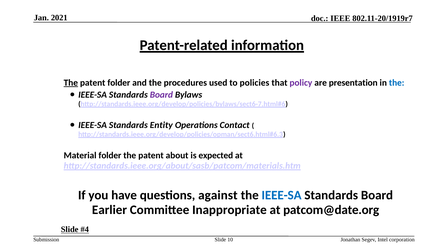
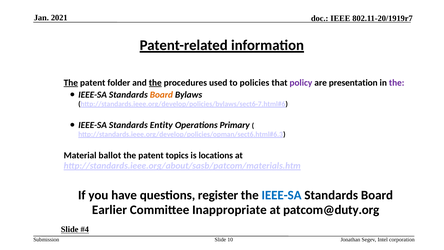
the underline: none -> present (155, 83)
the colour: blue -> purple (397, 83)
Board colour: purple -> orange (161, 95)
Contact: Contact -> Primary (235, 125)
Material folder: folder -> ballot (110, 155)
about: about -> topics (177, 155)
expected: expected -> locations (216, 155)
against: against -> register (218, 195)
patcom@date.org: patcom@date.org -> patcom@duty.org (331, 210)
